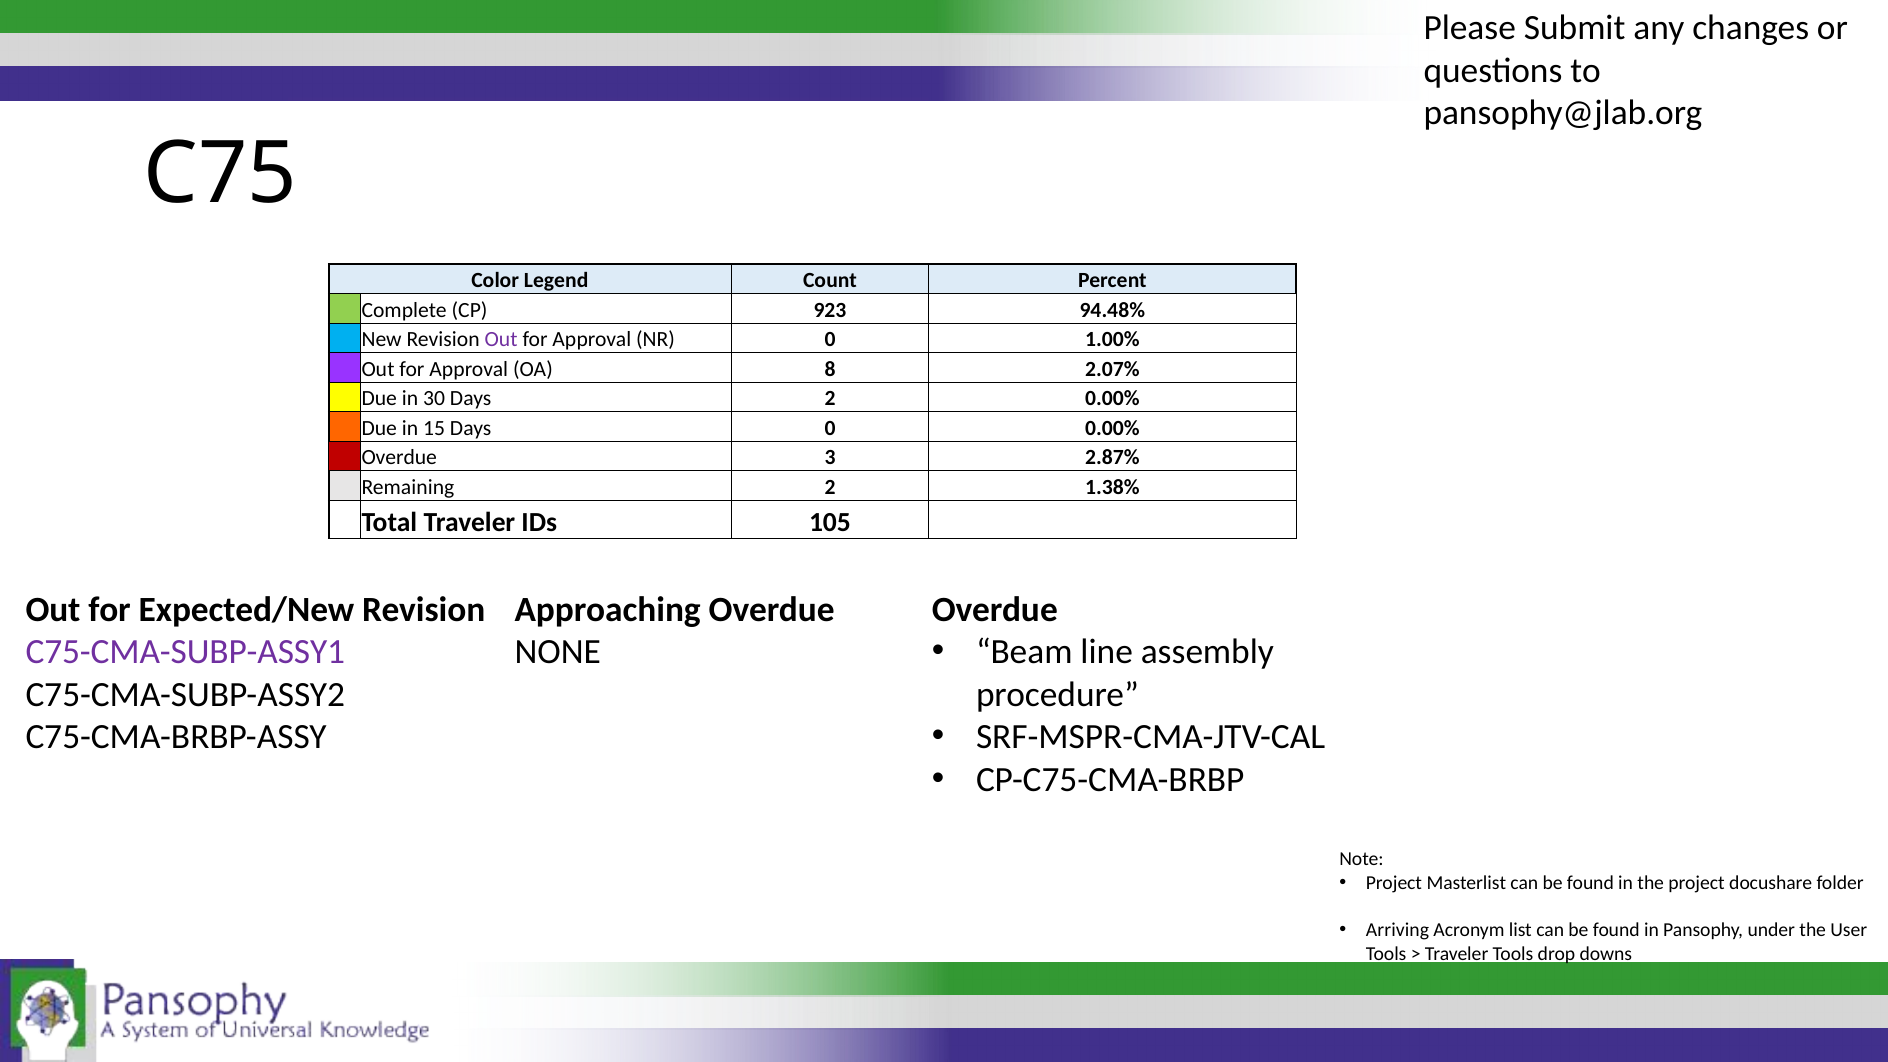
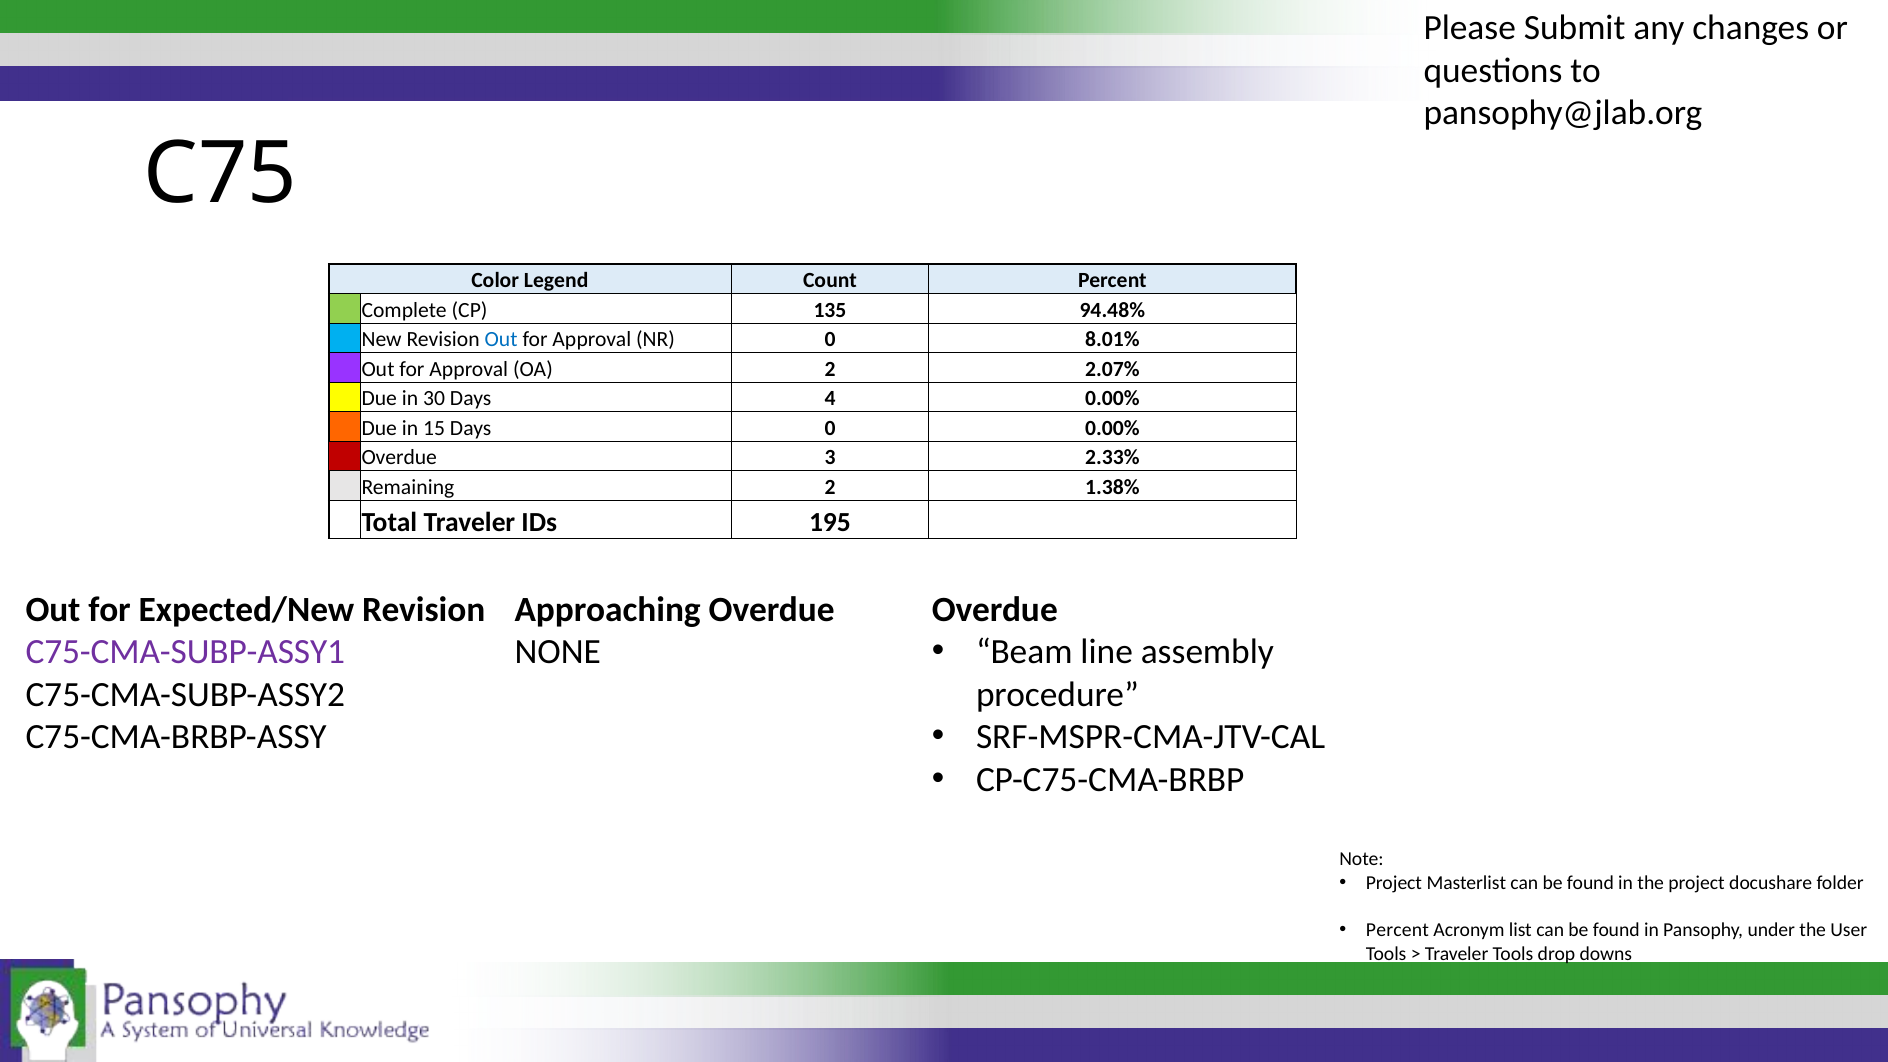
923: 923 -> 135 (830, 310)
Out colour: purple -> blue (501, 340)
1.00%: 1.00% -> 8.01% (1112, 340)
OA 8: 8 -> 2 (830, 369)
Days 2: 2 -> 4 (830, 399)
2.87%: 2.87% -> 2.33% (1112, 458)
105: 105 -> 195 (830, 522)
Arriving: Arriving -> Percent (1397, 930)
